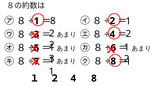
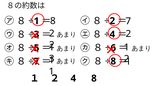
8 1: 1 -> 7 (128, 21)
